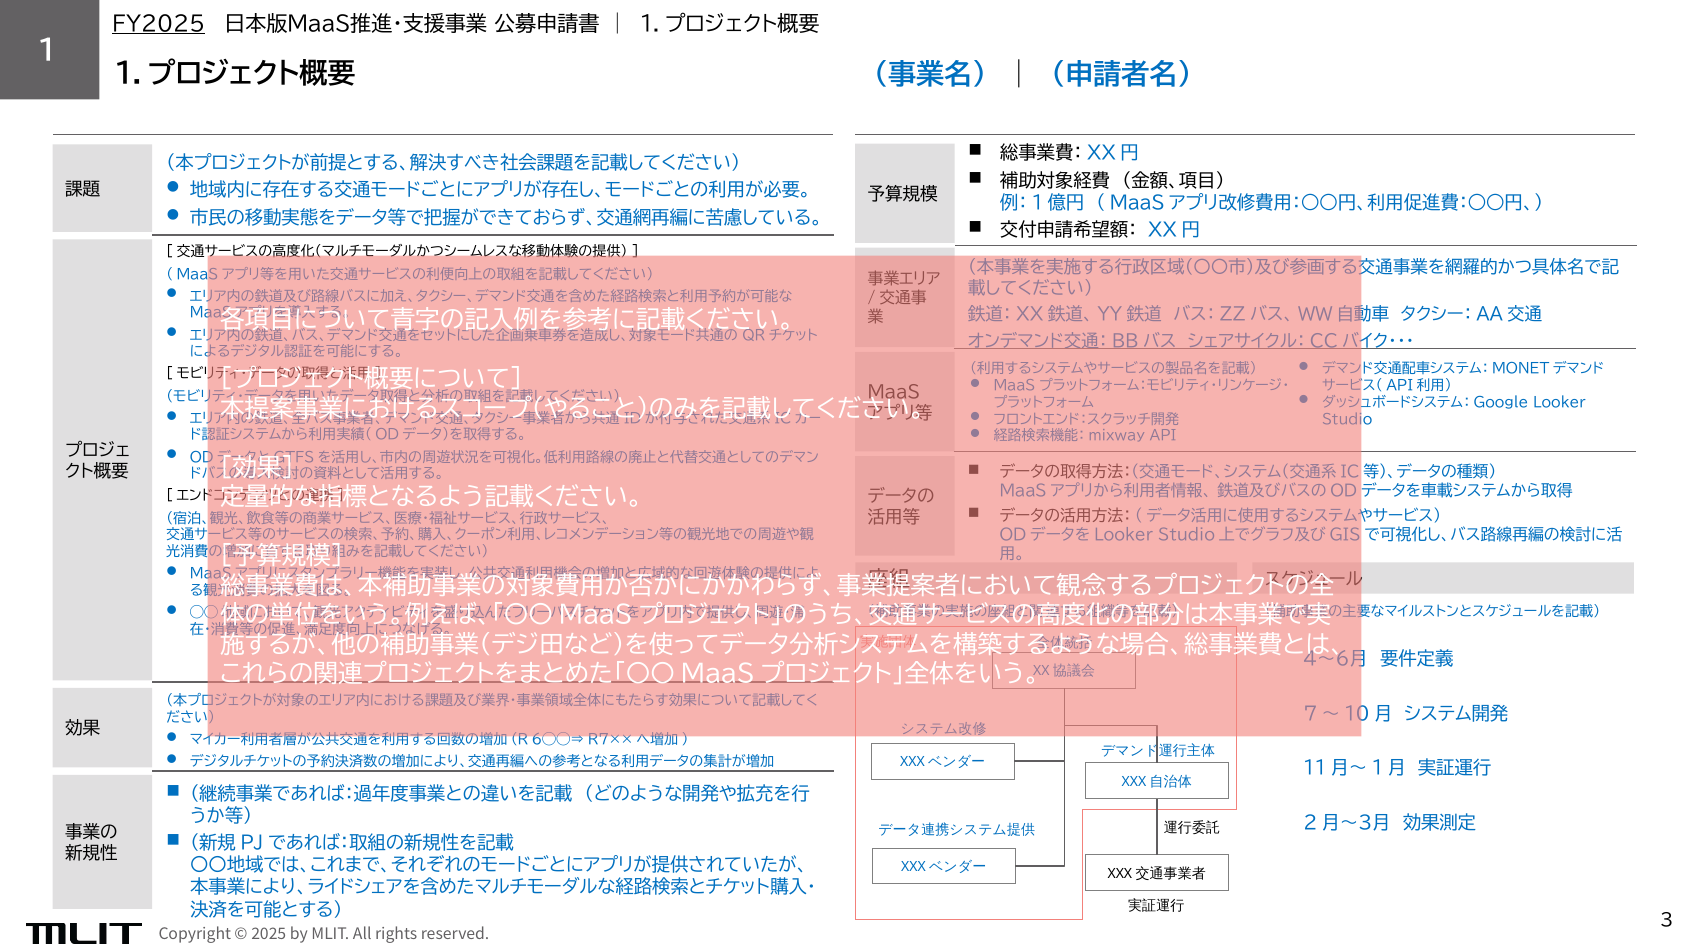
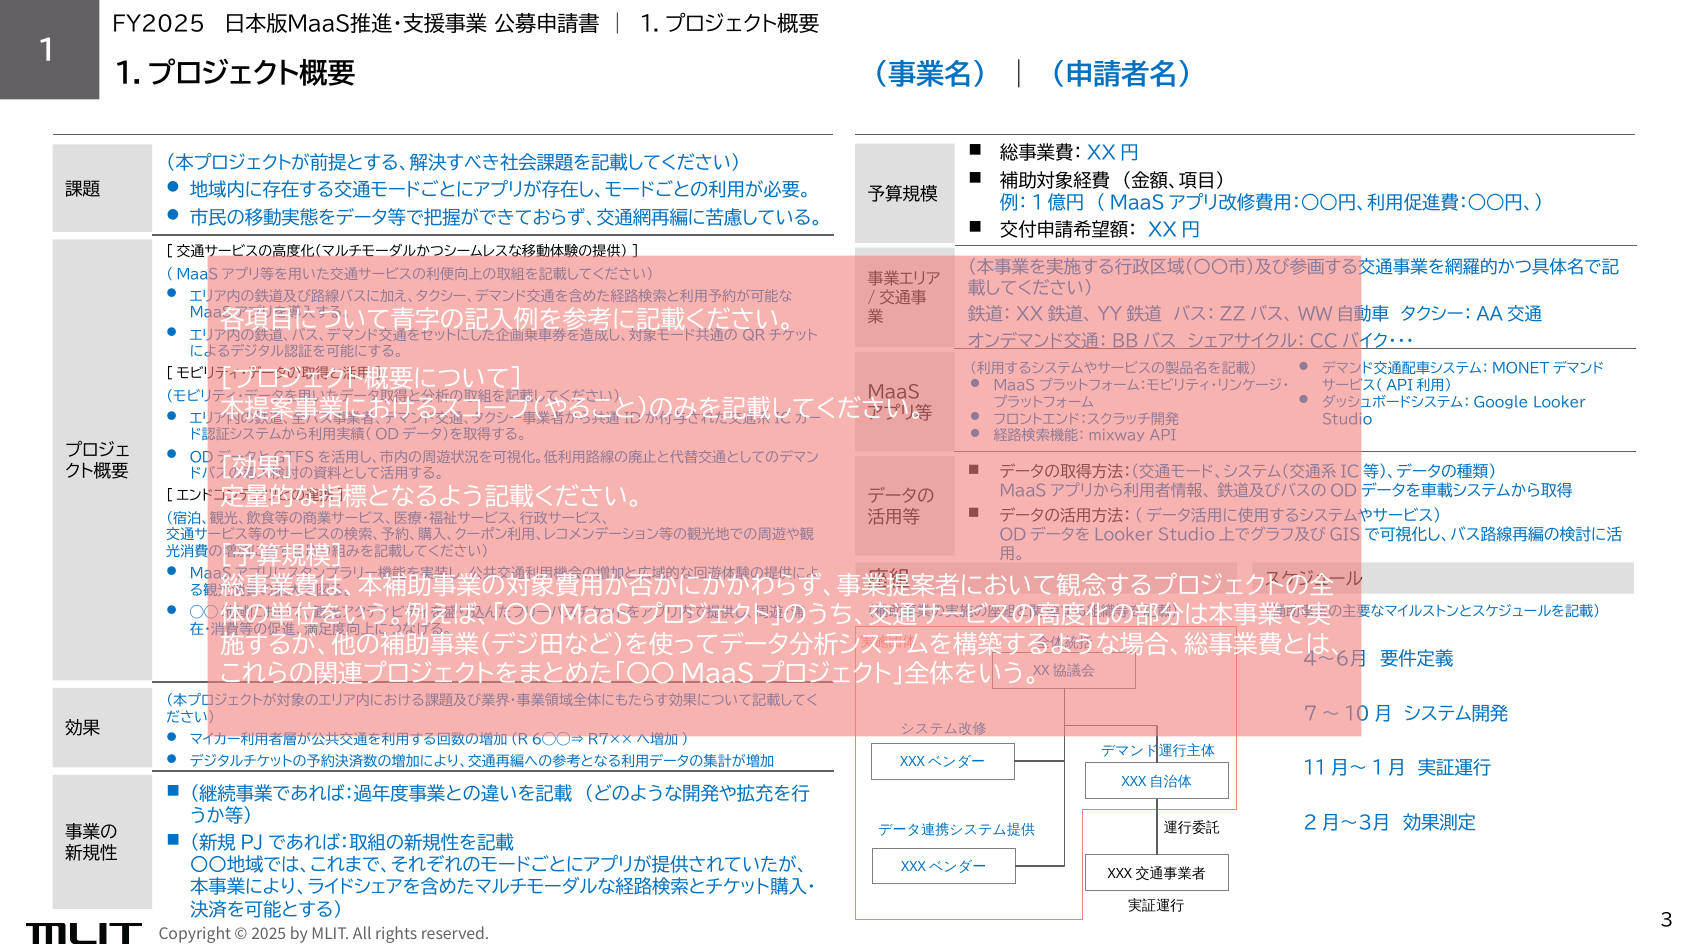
FY2025 underline: present -> none (159, 24)
